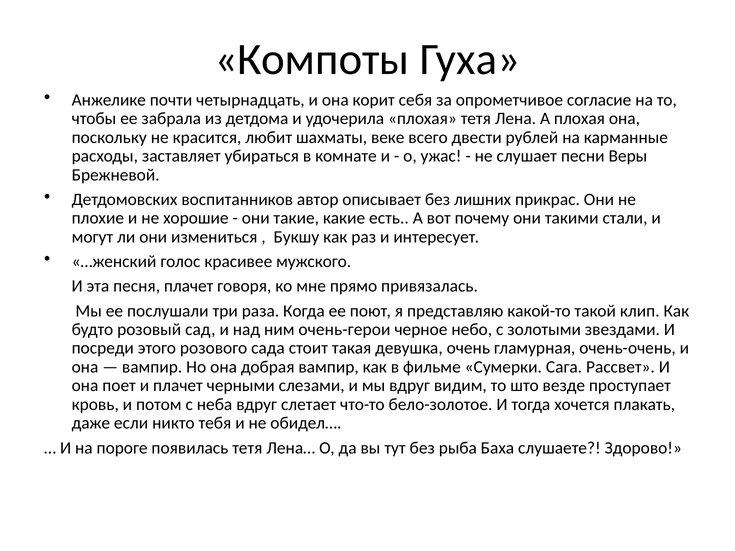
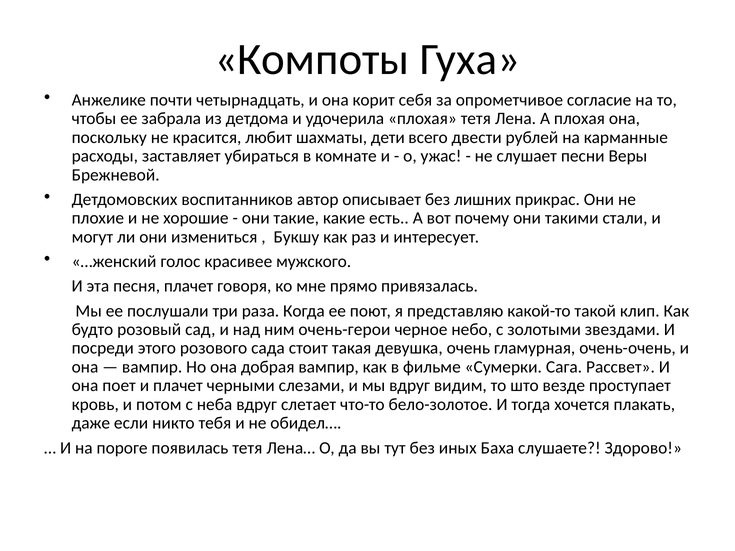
веке: веке -> дети (388, 137)
рыба: рыба -> иных (458, 448)
